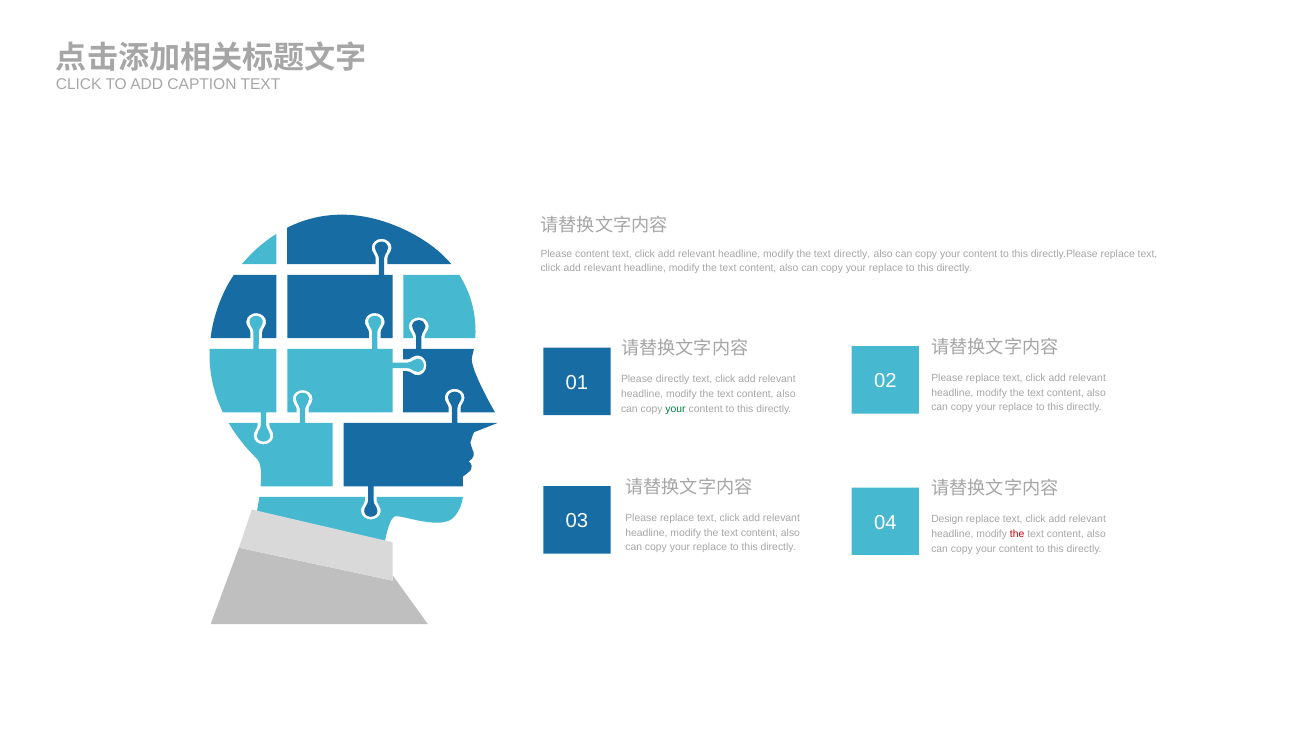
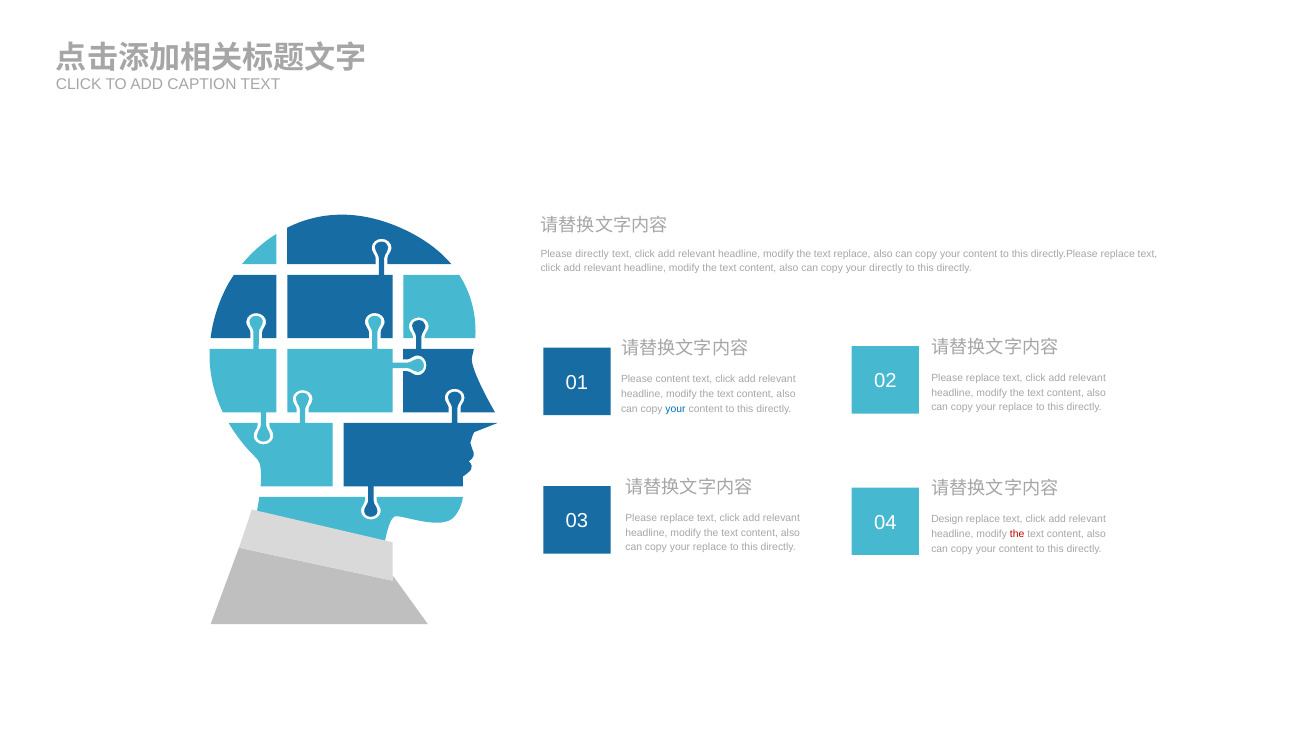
Please content: content -> directly (592, 254)
text directly: directly -> replace (852, 254)
replace: replace -> directly (886, 269)
Please directly: directly -> content (673, 380)
your colour: green -> blue (676, 409)
